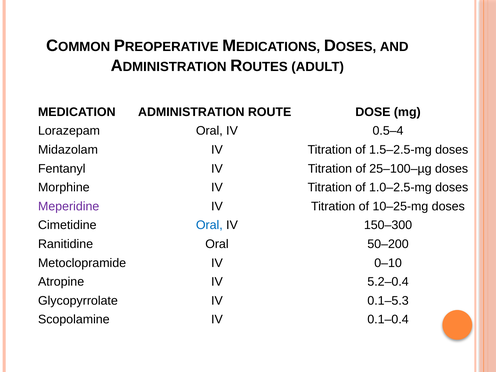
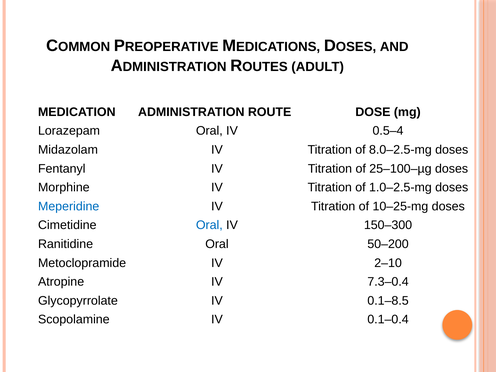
1.5–2.5-mg: 1.5–2.5-mg -> 8.0–2.5-mg (400, 150)
Meperidine colour: purple -> blue (69, 206)
0–10: 0–10 -> 2–10 (388, 263)
5.2–0.4: 5.2–0.4 -> 7.3–0.4 (388, 282)
0.1–5.3: 0.1–5.3 -> 0.1–8.5 (388, 301)
